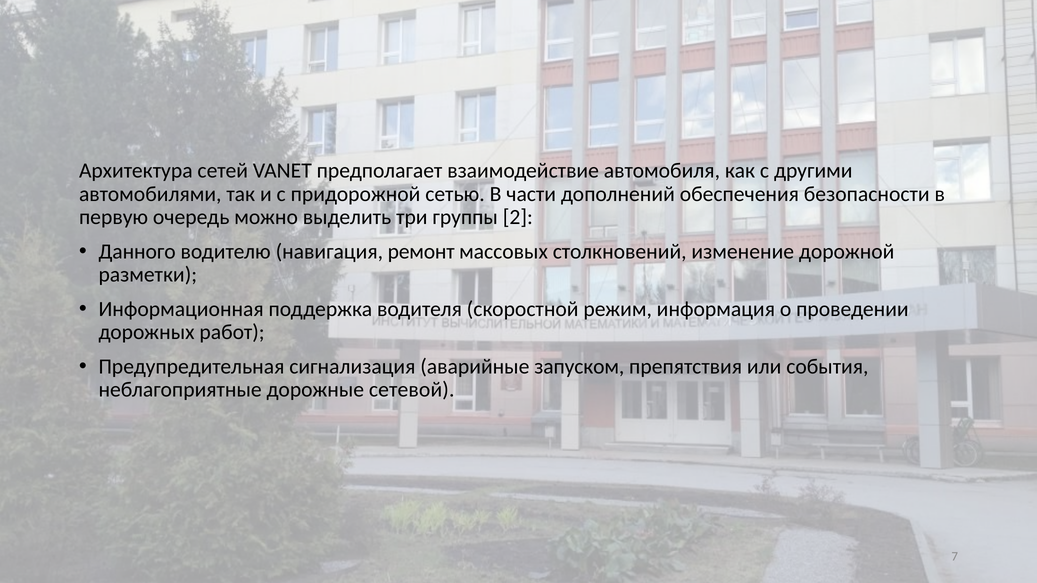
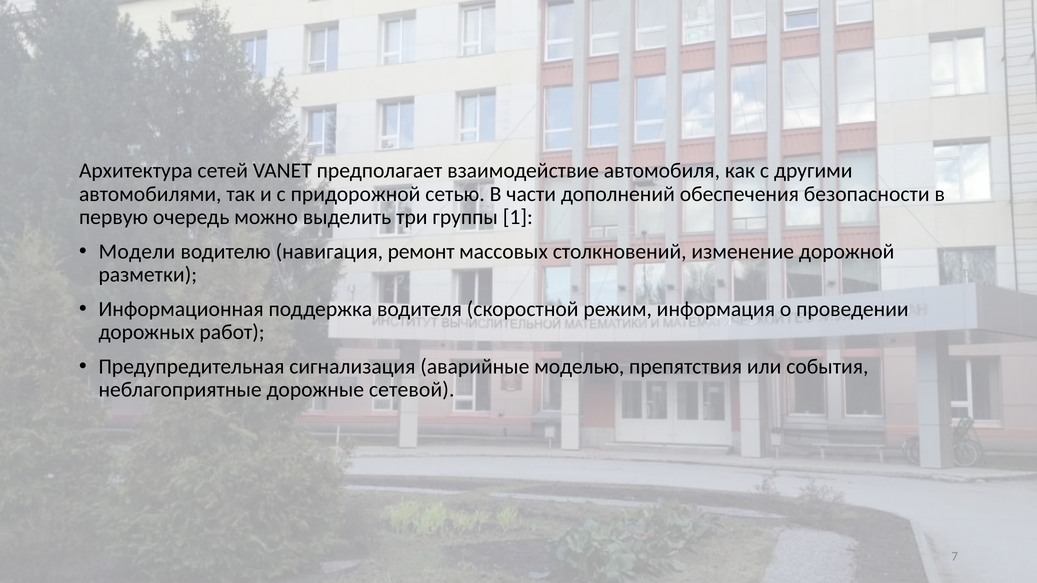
2: 2 -> 1 (518, 217)
Данного: Данного -> Модели (137, 252)
запуском: запуском -> моделью (579, 367)
